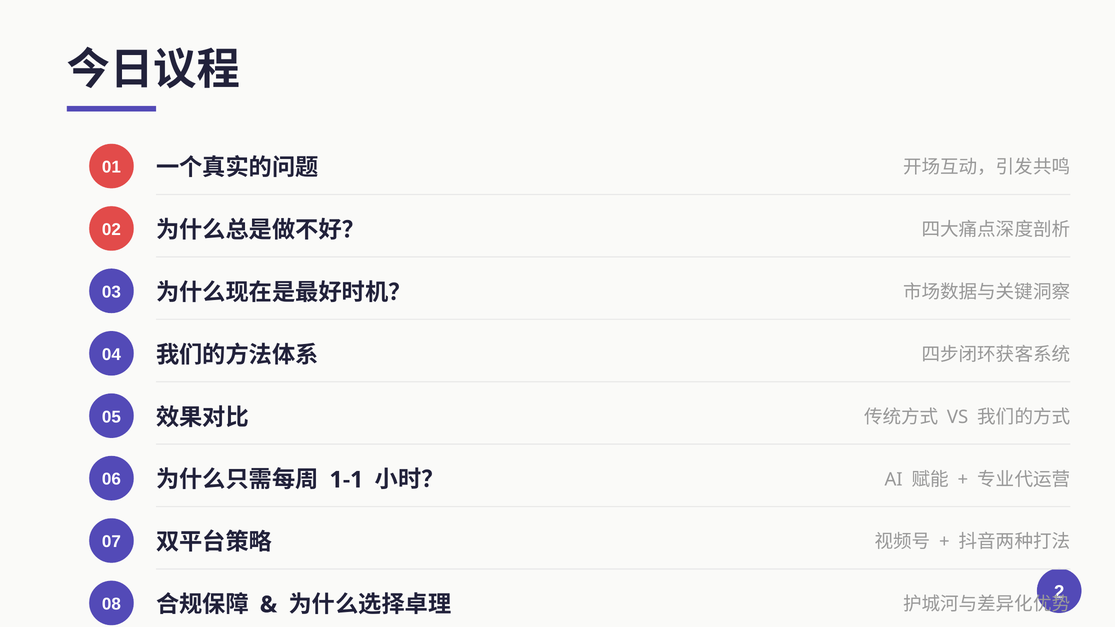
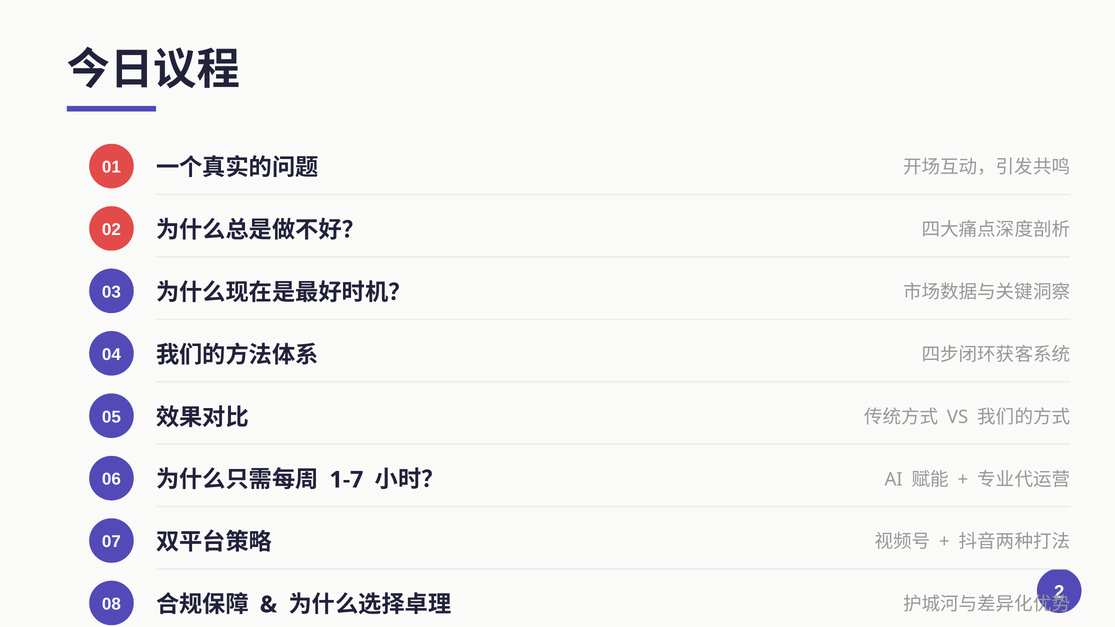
1-1: 1-1 -> 1-7 (346, 480)
